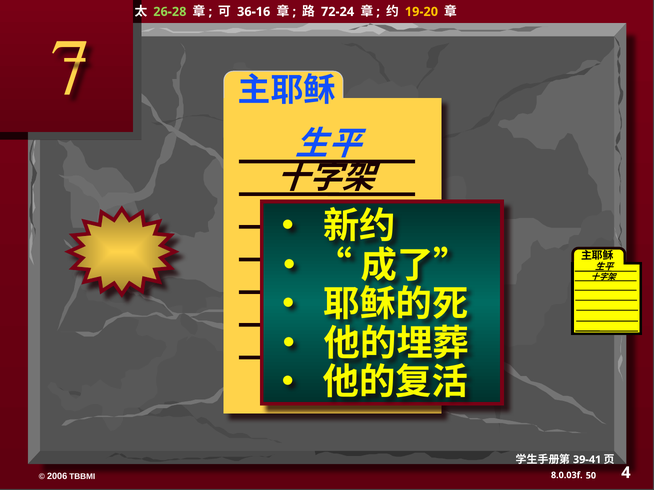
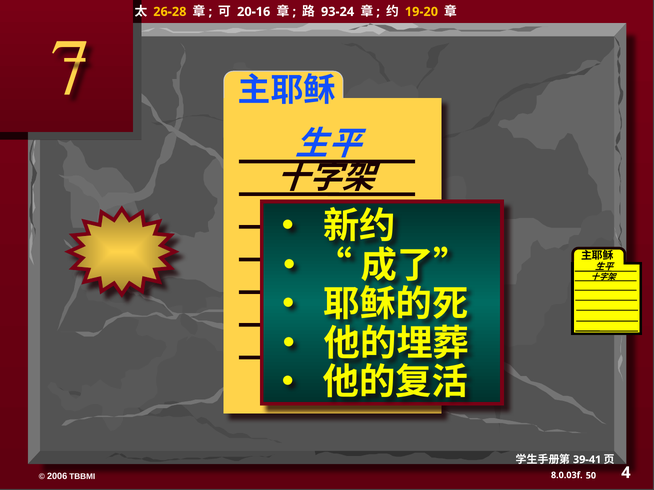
26-28 colour: light green -> yellow (170, 12)
36-16: 36-16 -> 20-16 (254, 12)
72-24: 72-24 -> 93-24 (338, 12)
